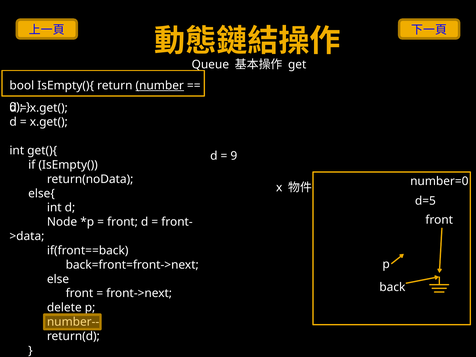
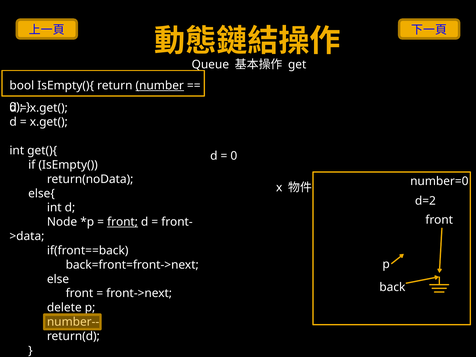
9: 9 -> 0 (234, 156)
d=5: d=5 -> d=2 (425, 201)
front underline: none -> present (123, 222)
